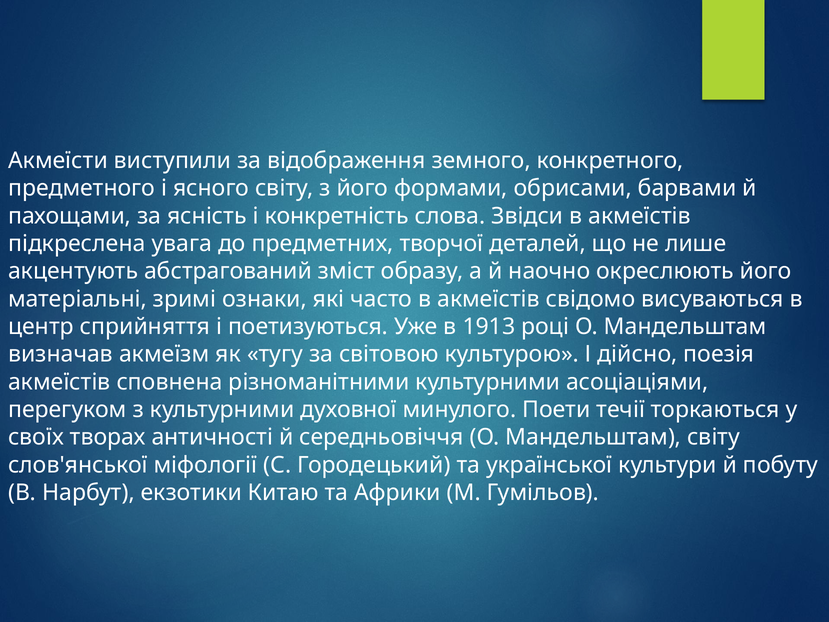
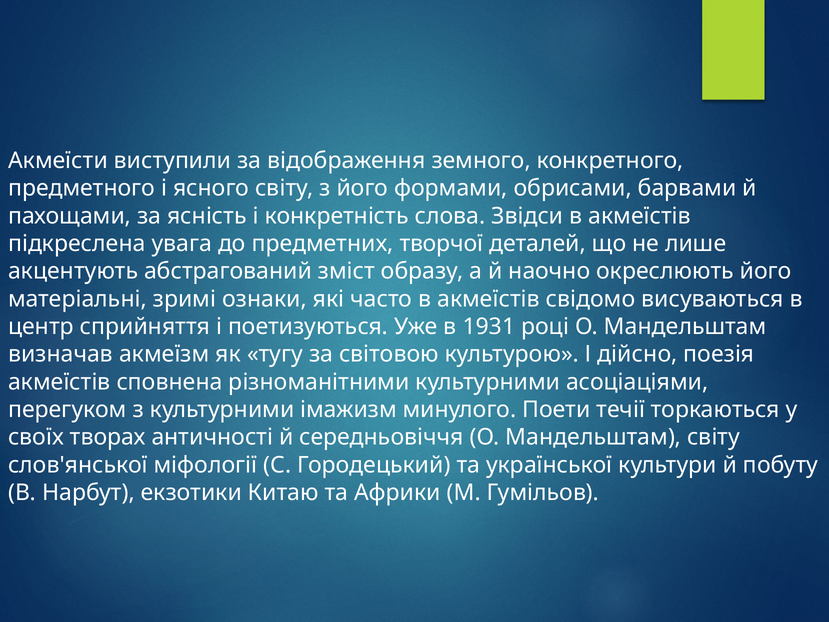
1913: 1913 -> 1931 (489, 327)
духовної: духовної -> імажизм (349, 409)
